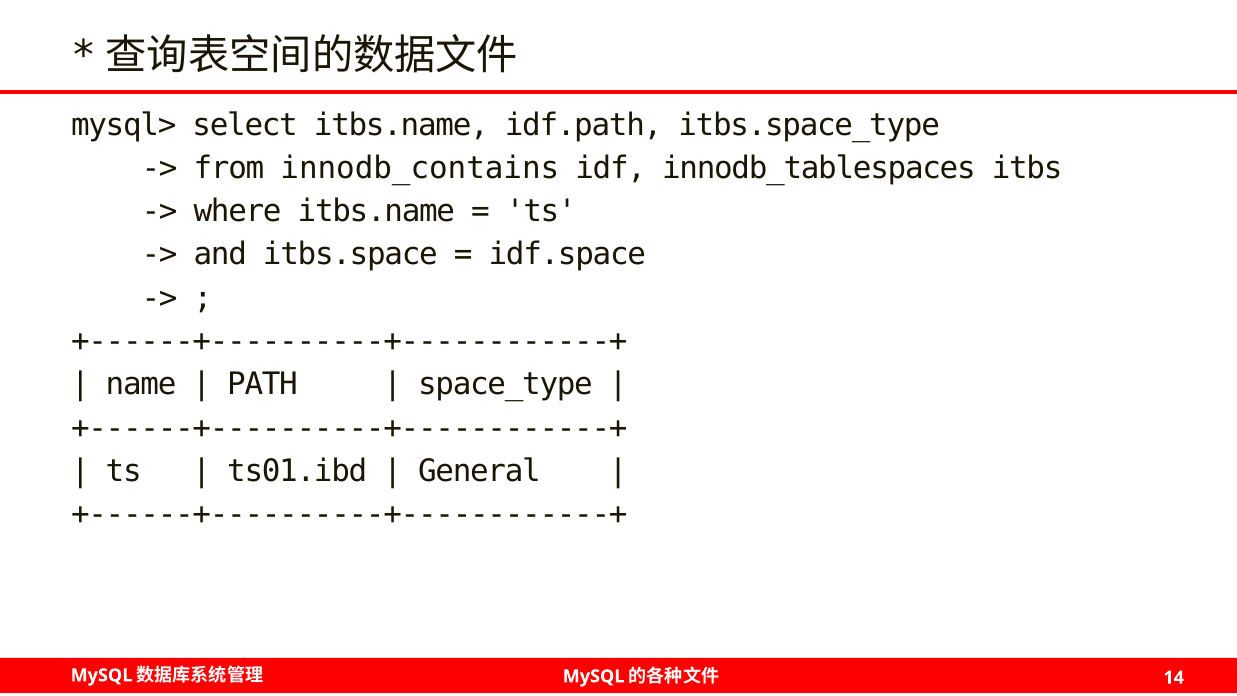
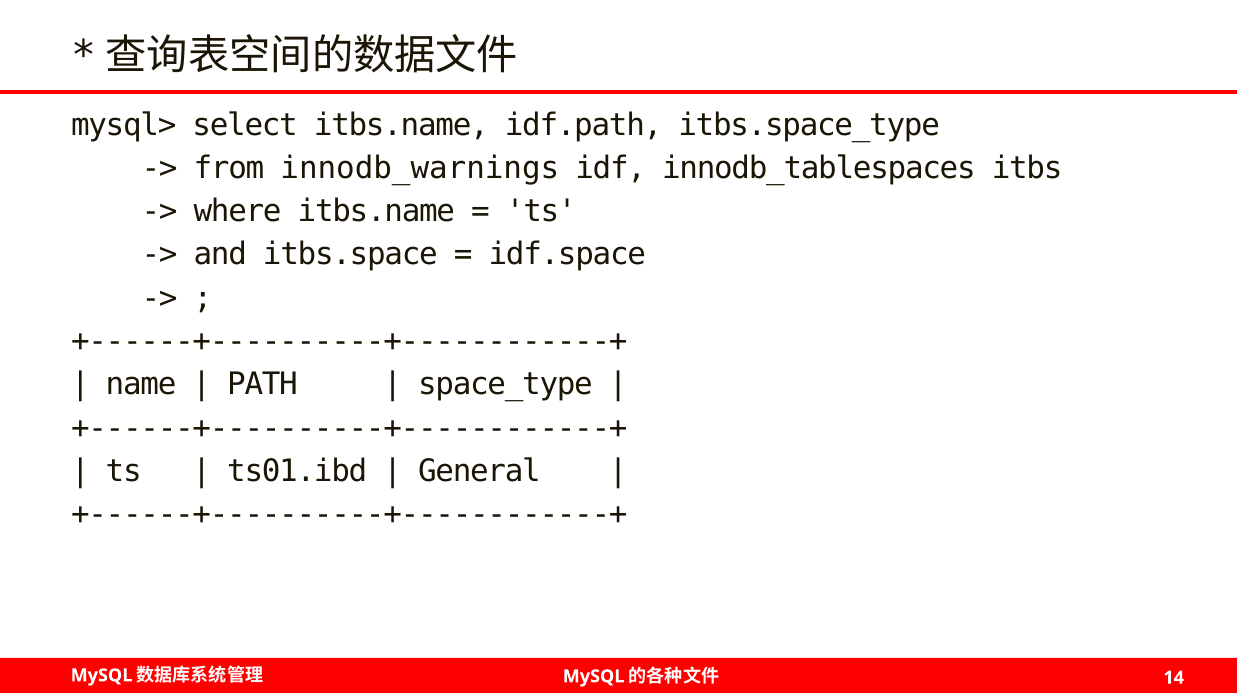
innodb_contains: innodb_contains -> innodb_warnings (420, 168)
